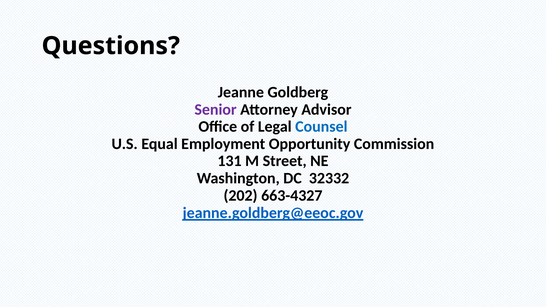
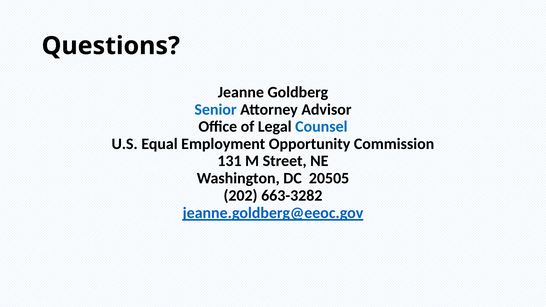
Senior colour: purple -> blue (216, 110)
32332: 32332 -> 20505 (329, 178)
663-4327: 663-4327 -> 663-3282 (292, 196)
